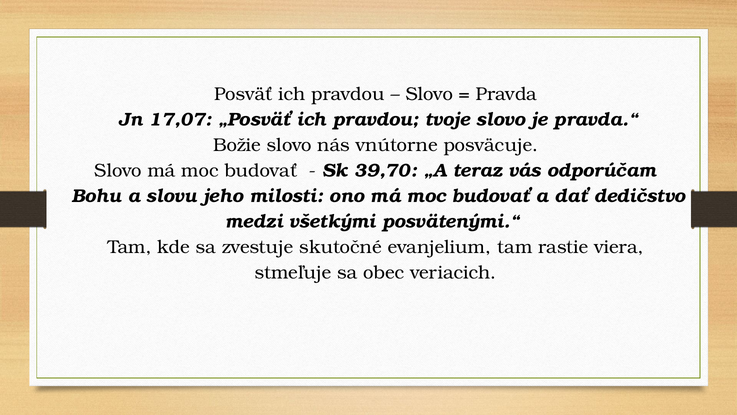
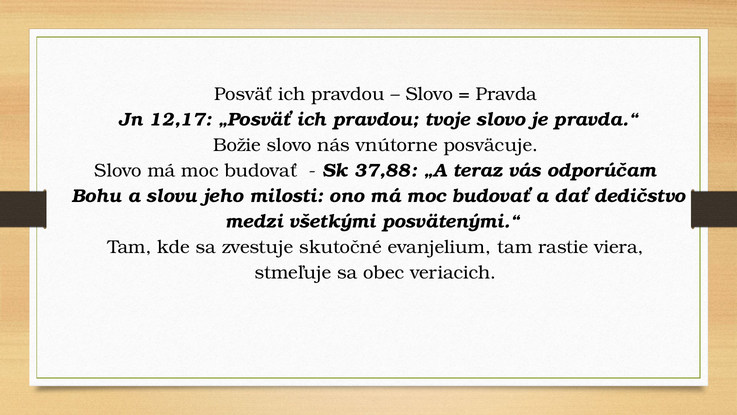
17,07: 17,07 -> 12,17 (180, 120)
39,70: 39,70 -> 37,88 (385, 170)
